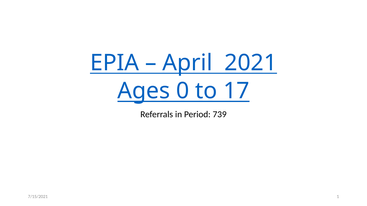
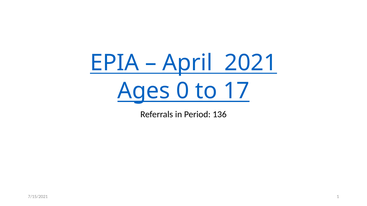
739: 739 -> 136 (220, 115)
